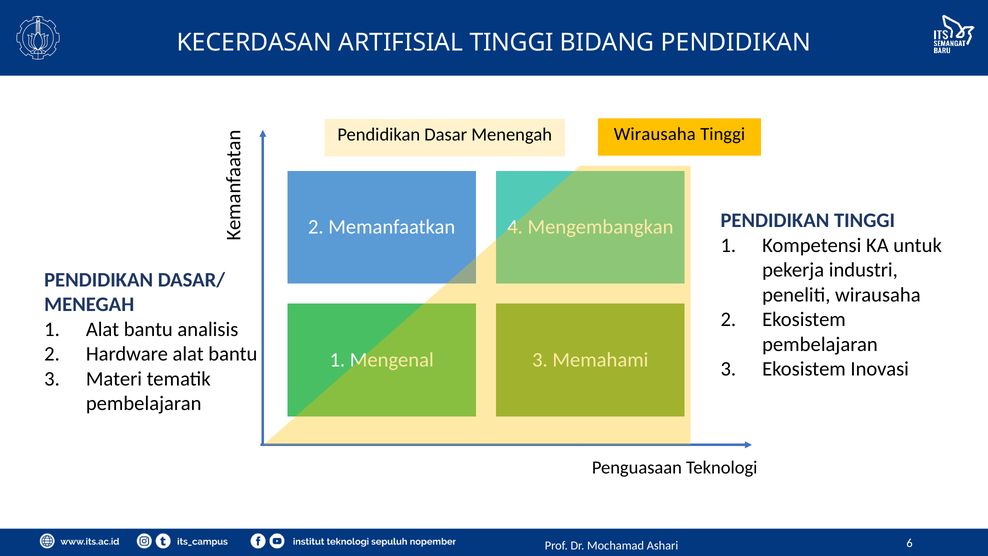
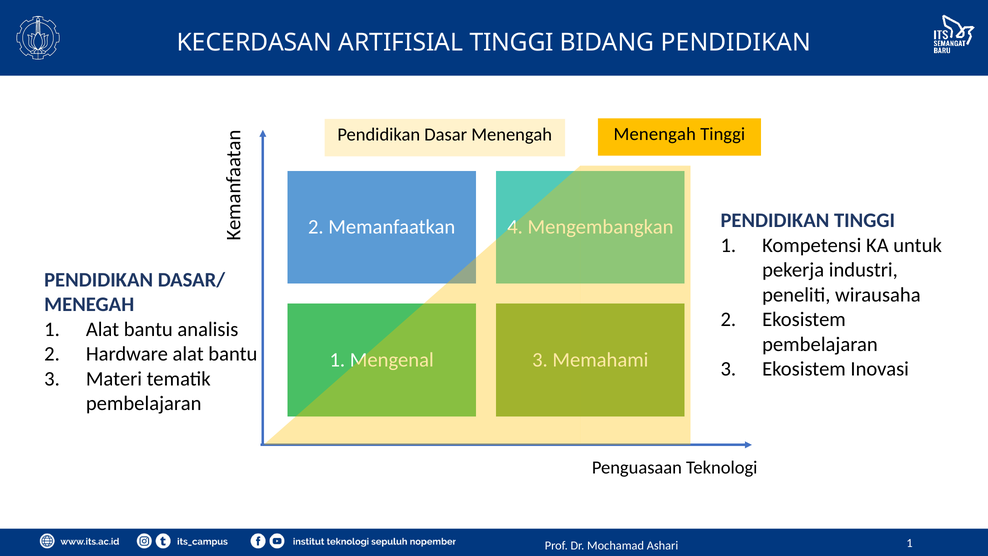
Menengah Wirausaha: Wirausaha -> Menengah (655, 134)
Ashari 6: 6 -> 1 (910, 543)
